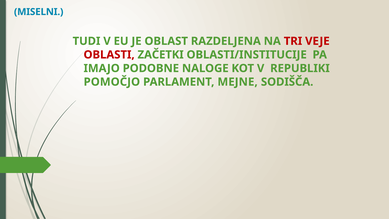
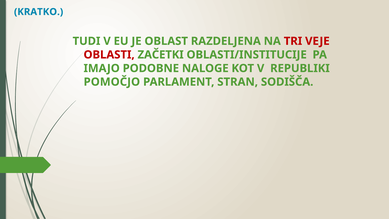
MISELNI: MISELNI -> KRATKO (39, 12)
MEJNE: MEJNE -> STRAN (238, 82)
